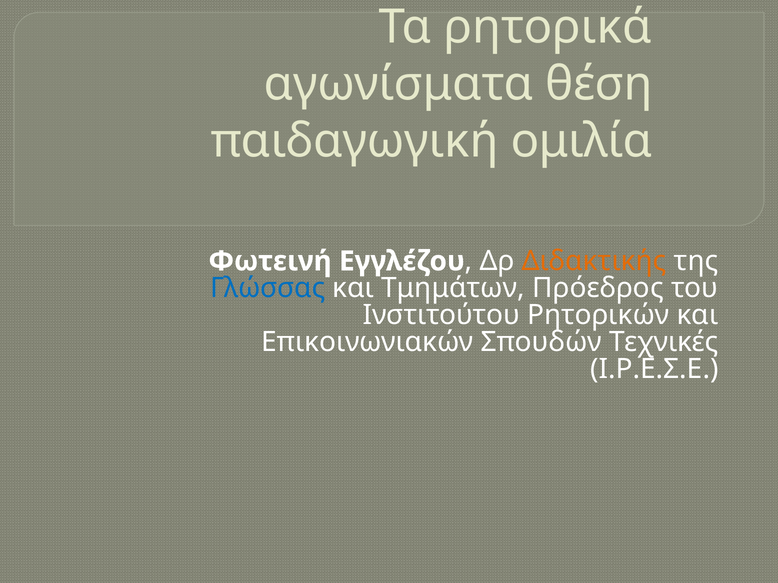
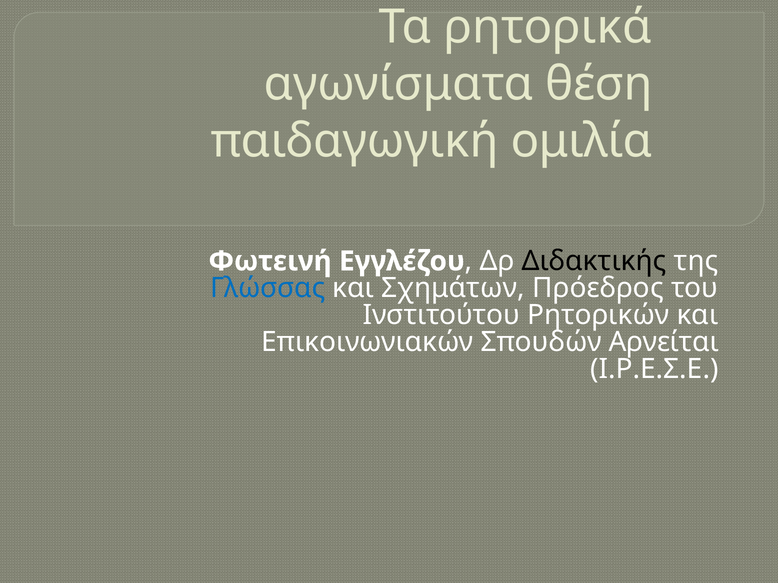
Διδακτικής colour: orange -> black (594, 261)
Τμημάτων: Τμημάτων -> Σχημάτων (453, 288)
Τεχνικές: Τεχνικές -> Αρνείται (664, 342)
